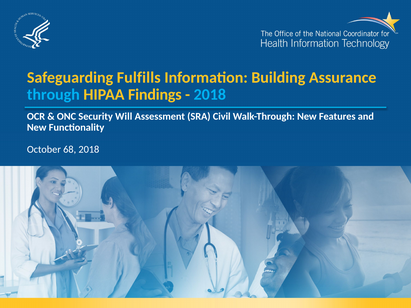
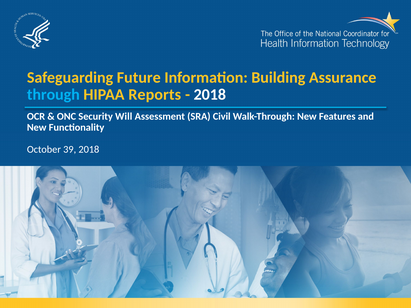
Fulfills: Fulfills -> Future (139, 78)
Findings: Findings -> Reports (155, 95)
2018 colour: light blue -> white (210, 95)
68: 68 -> 39 (70, 150)
